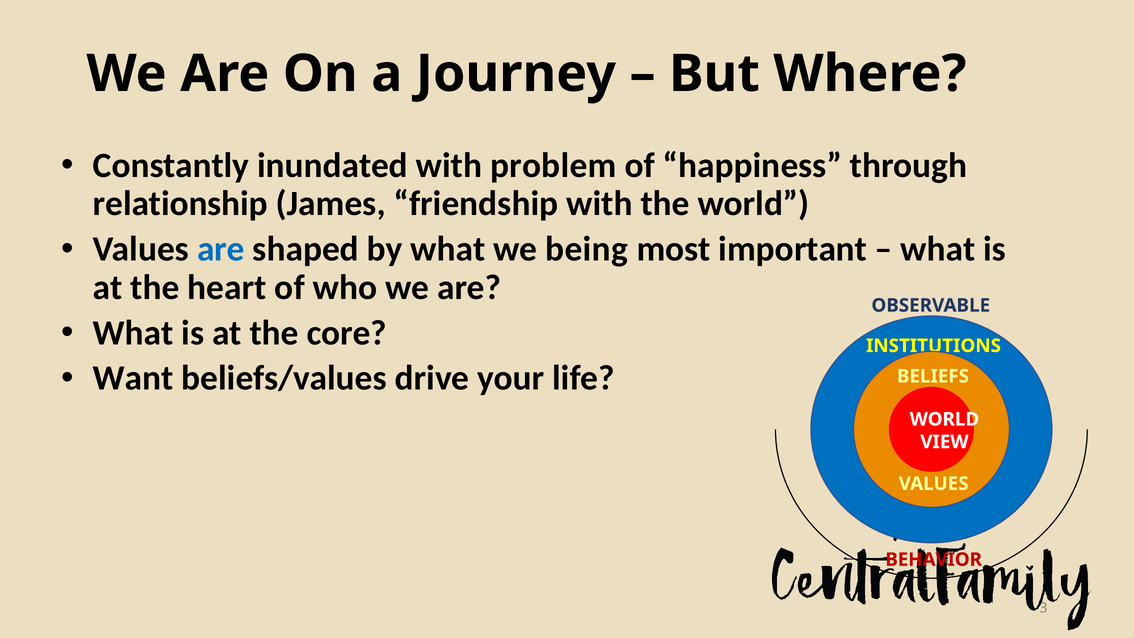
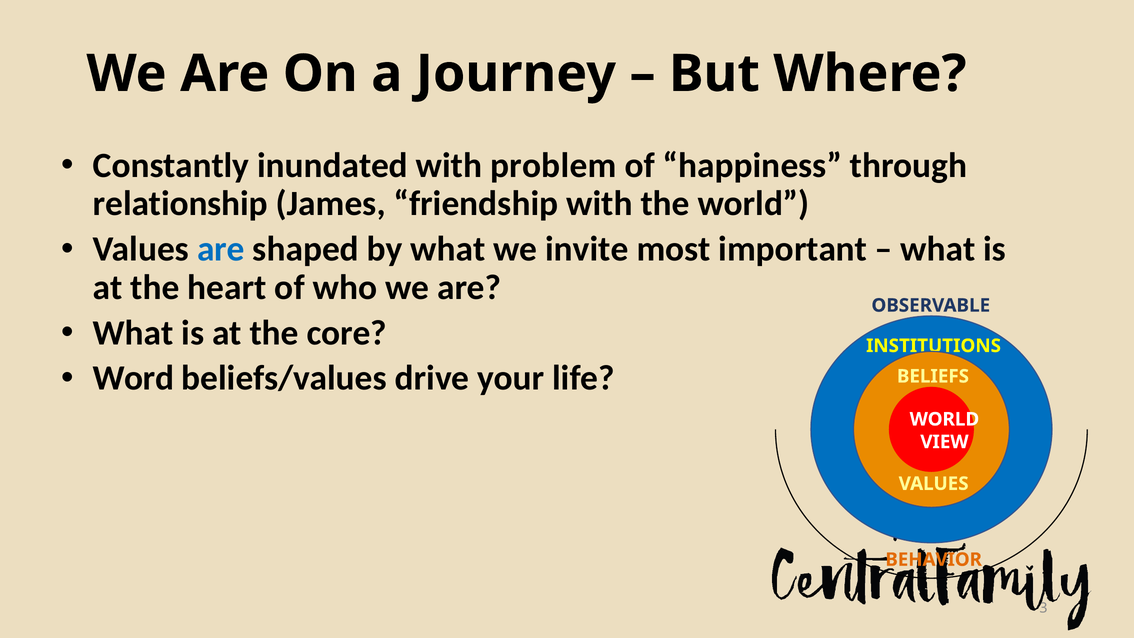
being: being -> invite (587, 249)
Want: Want -> Word (133, 378)
BEHAVIOR colour: red -> orange (934, 560)
